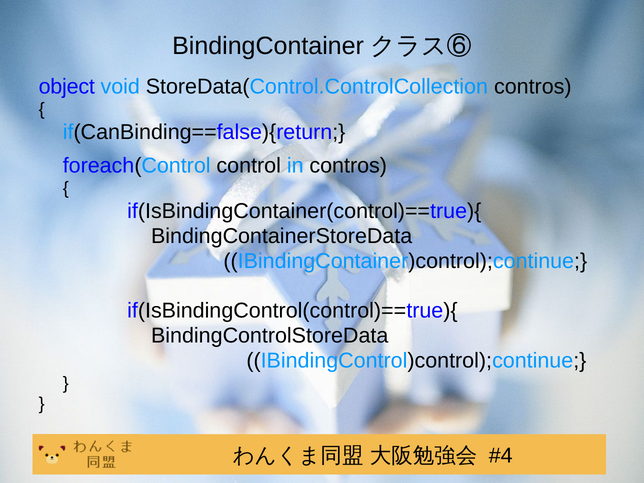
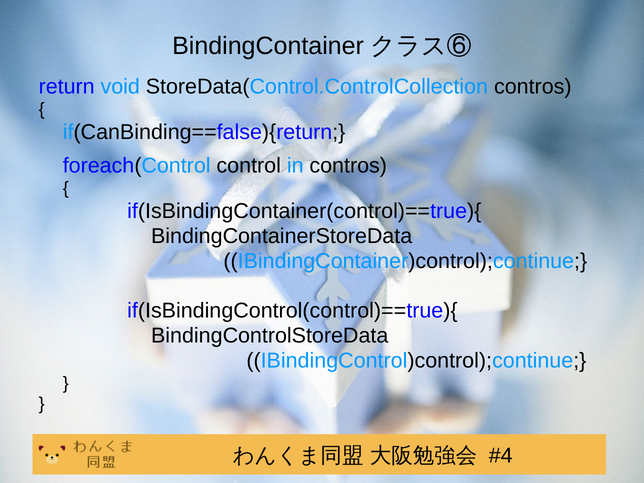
object: object -> return (67, 87)
